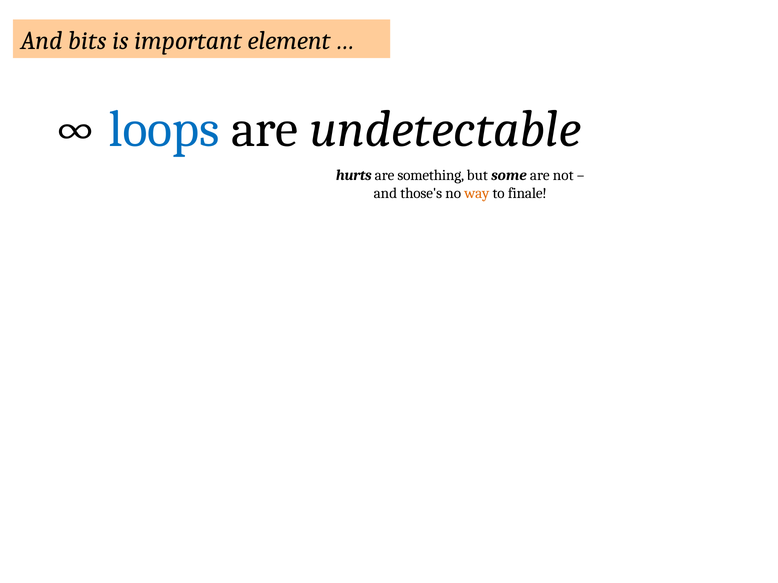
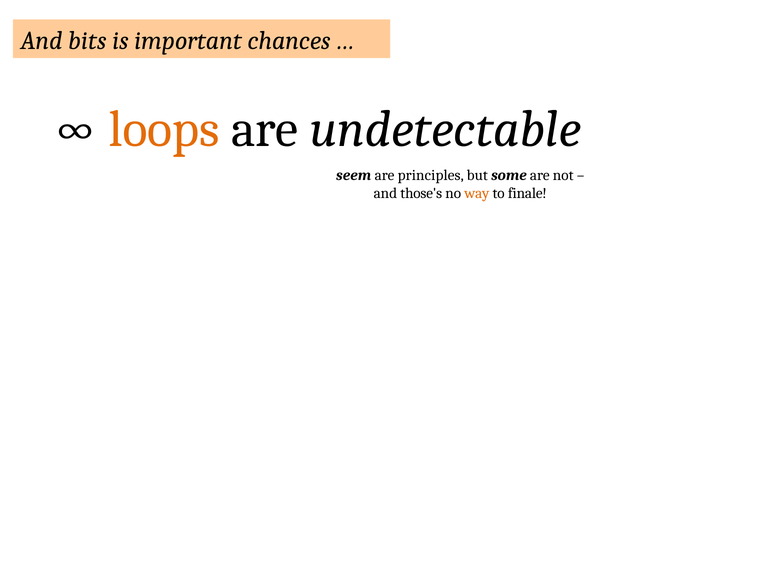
element: element -> chances (289, 41)
loops colour: blue -> orange (164, 129)
hurts: hurts -> seem (354, 175)
something: something -> principles (431, 175)
